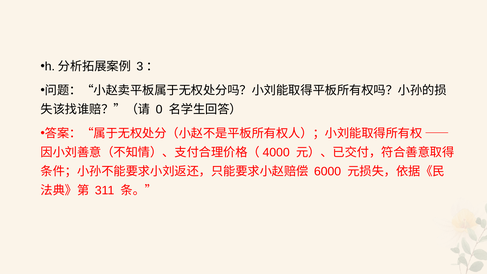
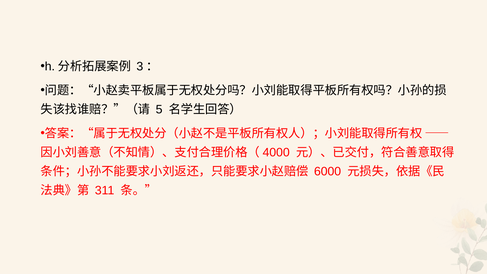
0: 0 -> 5 (159, 109)
